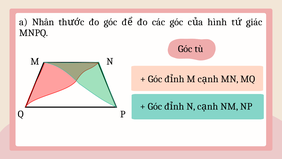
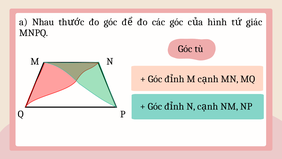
Nhân: Nhân -> Nhau (43, 22)
